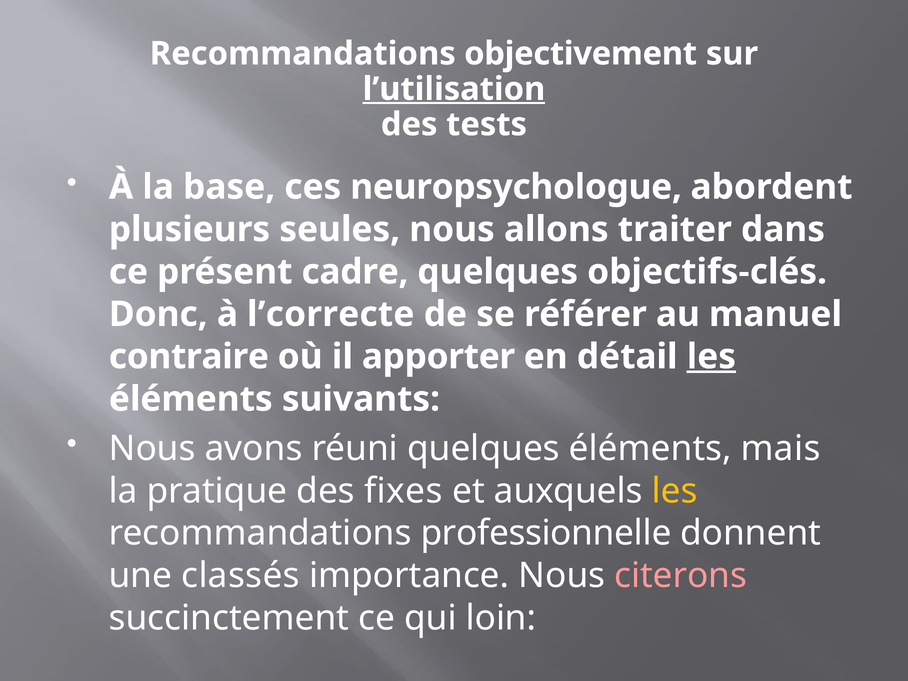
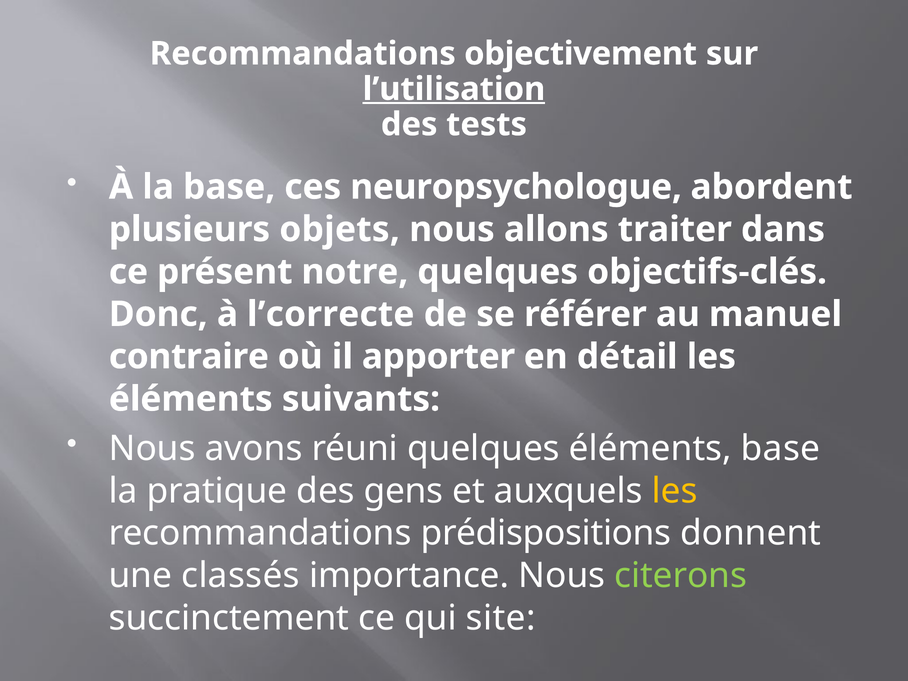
seules: seules -> objets (340, 229)
cadre: cadre -> notre (355, 272)
les underline: present -> none (711, 357)
éléments mais: mais -> base (781, 448)
fixes: fixes -> gens (404, 491)
professionnelle: professionnelle -> prédispositions (546, 533)
citerons colour: pink -> light green (681, 576)
loin: loin -> site (501, 618)
